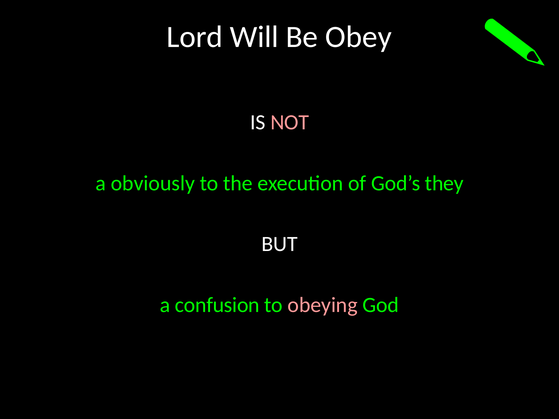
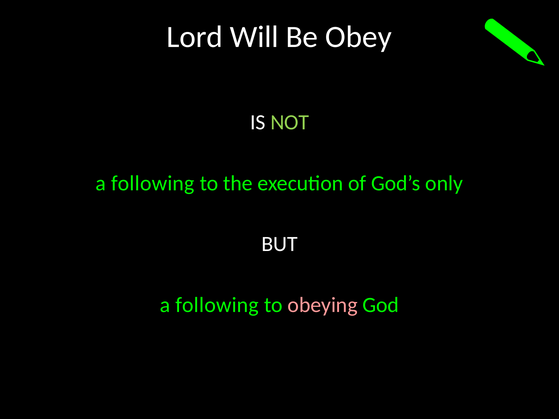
NOT colour: pink -> light green (290, 122)
obviously: obviously -> following (153, 183)
they: they -> only (444, 183)
confusion: confusion -> following (217, 305)
